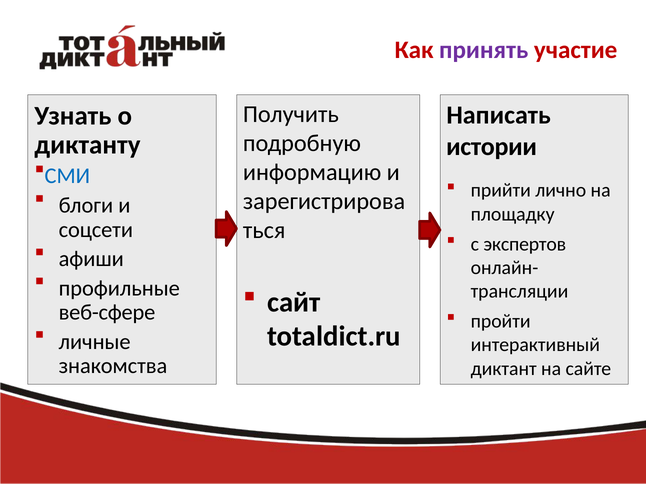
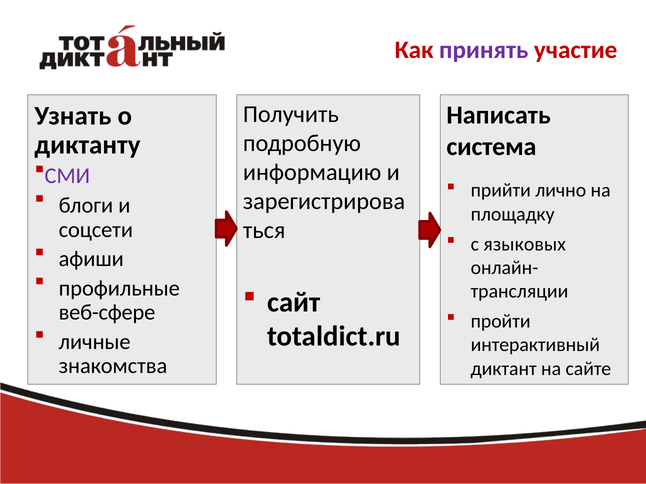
истории: истории -> система (491, 147)
СМИ colour: blue -> purple (67, 176)
экспертов: экспертов -> языковых (525, 244)
